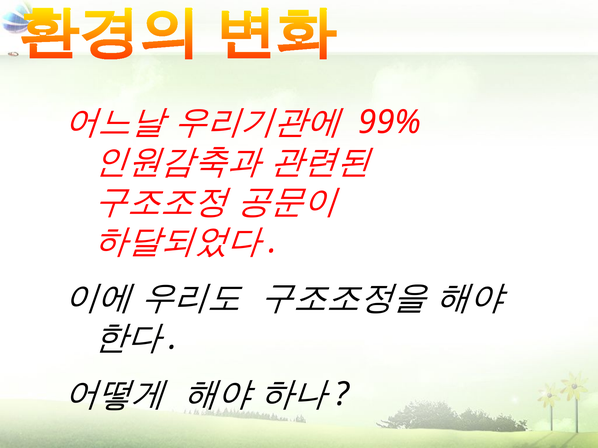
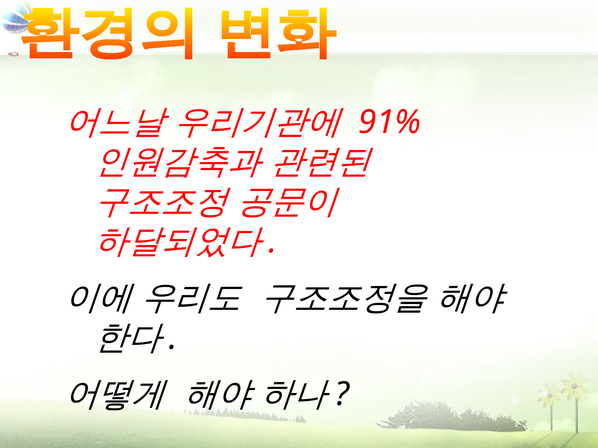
99%: 99% -> 91% (390, 122)
